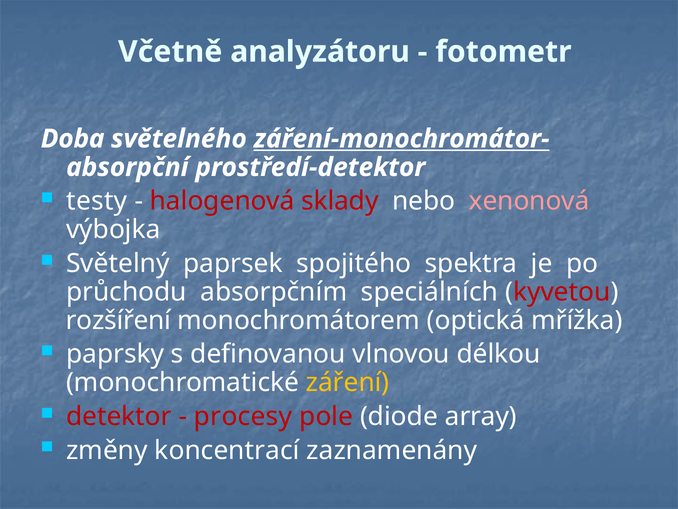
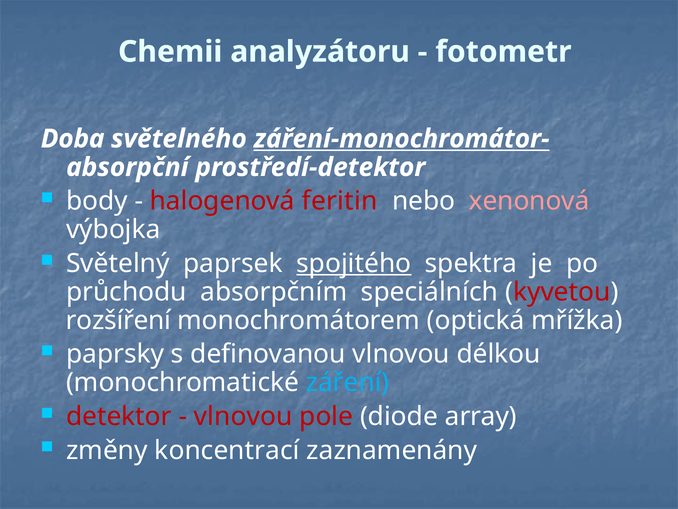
Včetně: Včetně -> Chemii (170, 52)
testy: testy -> body (97, 201)
sklady: sklady -> feritin (340, 201)
spojitého underline: none -> present (354, 263)
záření colour: yellow -> light blue (348, 382)
procesy: procesy -> vlnovou (243, 416)
